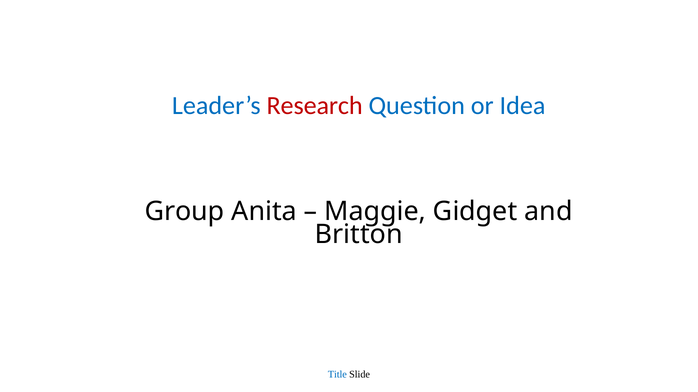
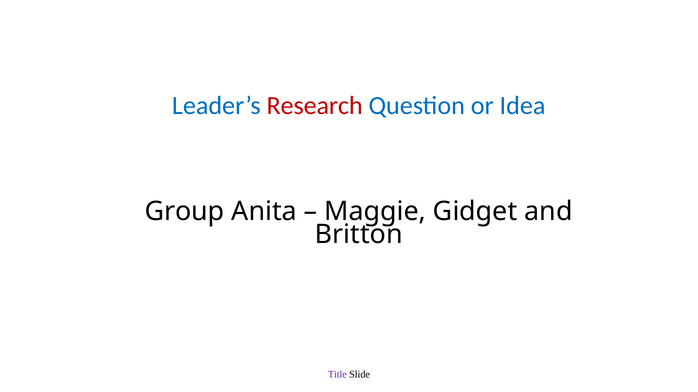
Title colour: blue -> purple (337, 375)
